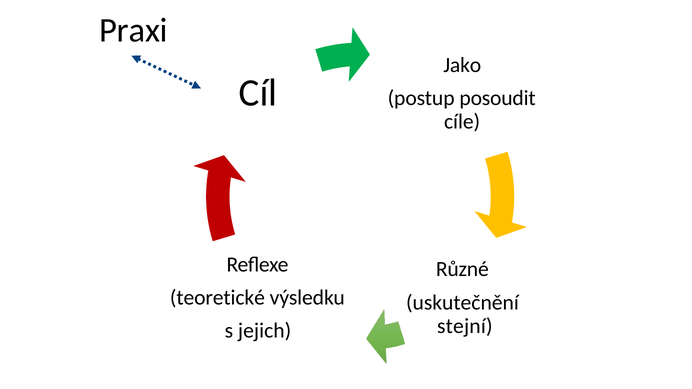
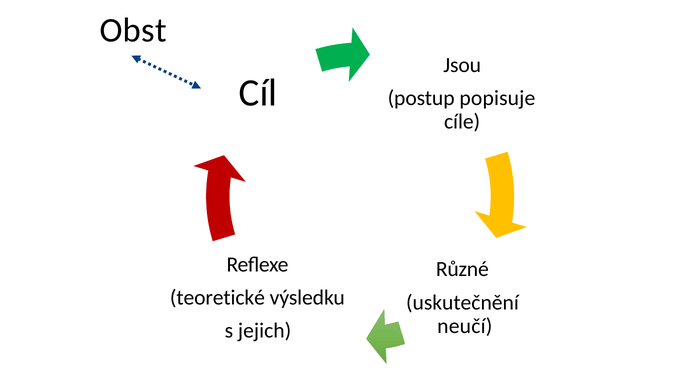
Praxi: Praxi -> Obst (133, 30)
Jako: Jako -> Jsou (462, 65)
posoudit: posoudit -> popisuje (497, 98)
stejní: stejní -> neučí (465, 327)
